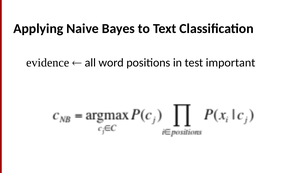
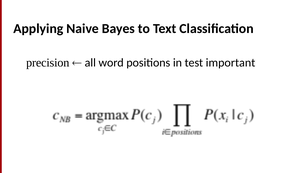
evidence: evidence -> precision (48, 63)
